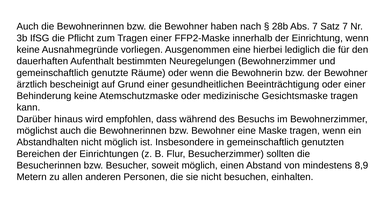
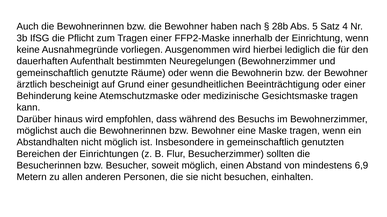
Abs 7: 7 -> 5 (315, 27)
Satz 7: 7 -> 4 (345, 27)
Ausgenommen eine: eine -> wird (242, 50)
8,9: 8,9 -> 6,9 (361, 166)
